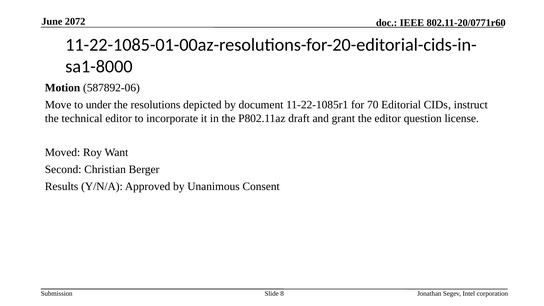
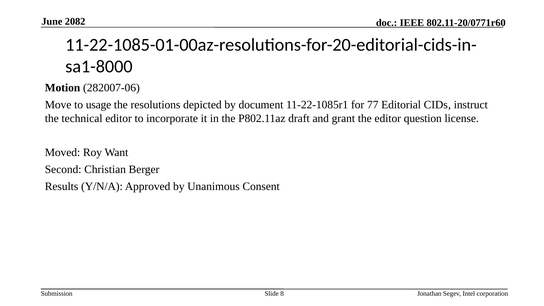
2072: 2072 -> 2082 (75, 22)
587892-06: 587892-06 -> 282007-06 (111, 88)
under: under -> usage (99, 105)
70: 70 -> 77 (373, 105)
